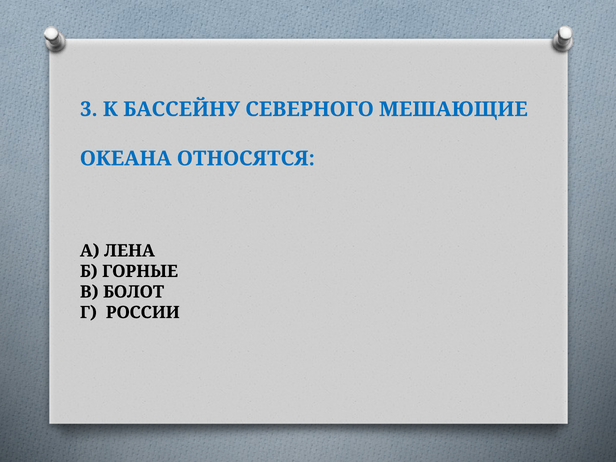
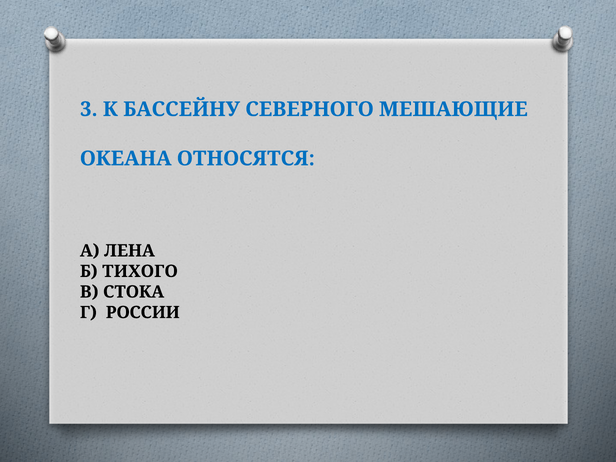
ГОРНЫЕ: ГОРНЫЕ -> ТИХОГО (140, 271)
БОЛОТ: БОЛОТ -> СТОКА (134, 292)
